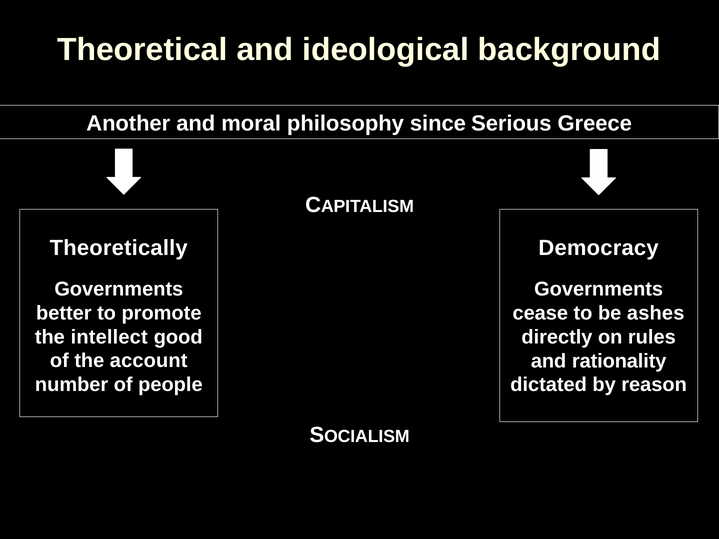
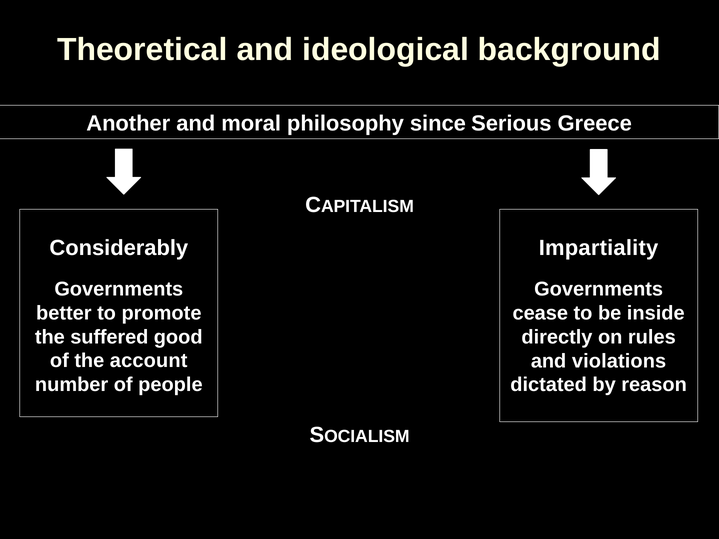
Theoretically: Theoretically -> Considerably (119, 248)
Democracy: Democracy -> Impartiality (599, 248)
ashes: ashes -> inside (656, 313)
intellect: intellect -> suffered (109, 337)
rationality: rationality -> violations (619, 361)
